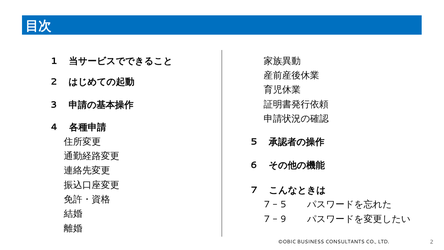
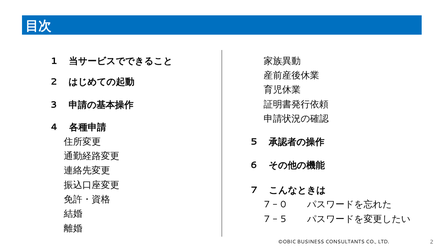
5: 5 -> 0 (283, 204)
9: 9 -> 5 (283, 219)
